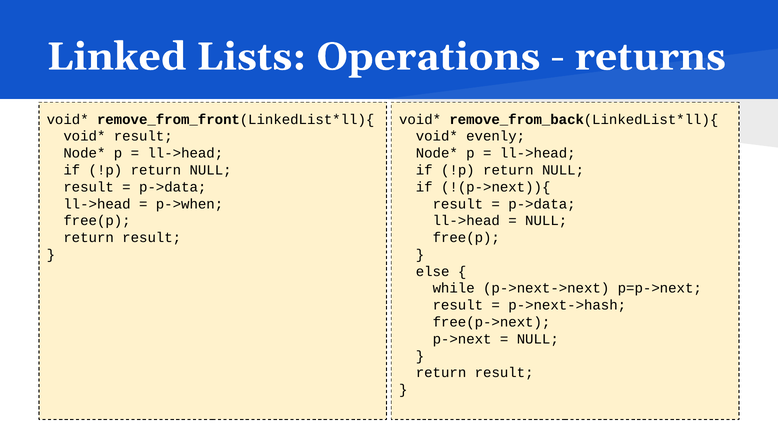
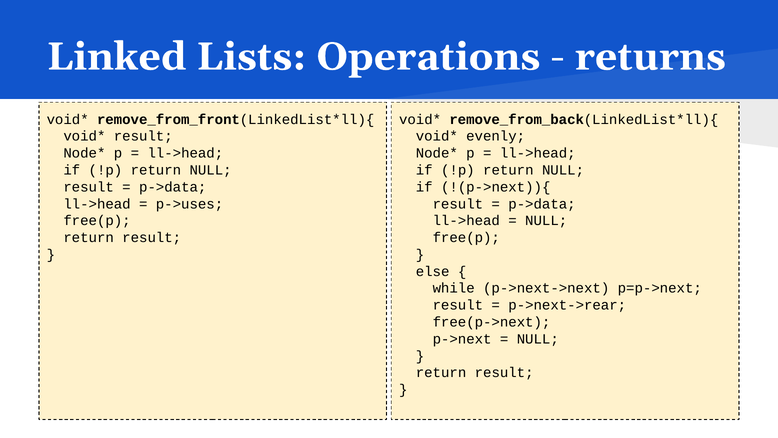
p->when: p->when -> p->uses (190, 204)
p->next->hash: p->next->hash -> p->next->rear (567, 305)
